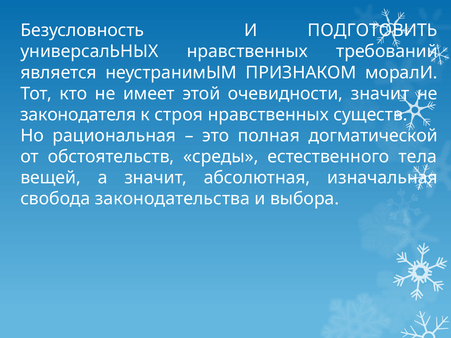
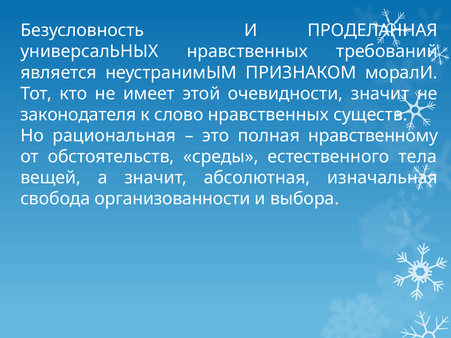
ПОДГОТОВИТЬ: ПОДГОТОВИТЬ -> ПРОДЕЛАННАЯ (373, 31)
строя: строя -> слово (179, 115)
догматической: догматической -> нравственному (373, 136)
законодательства: законодательства -> организованности (173, 199)
